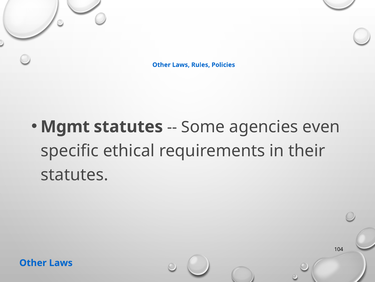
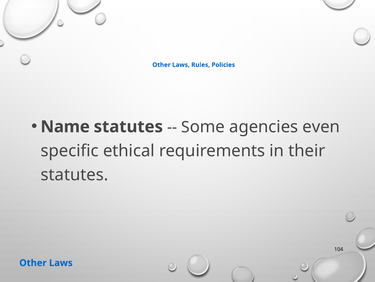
Mgmt: Mgmt -> Name (65, 126)
